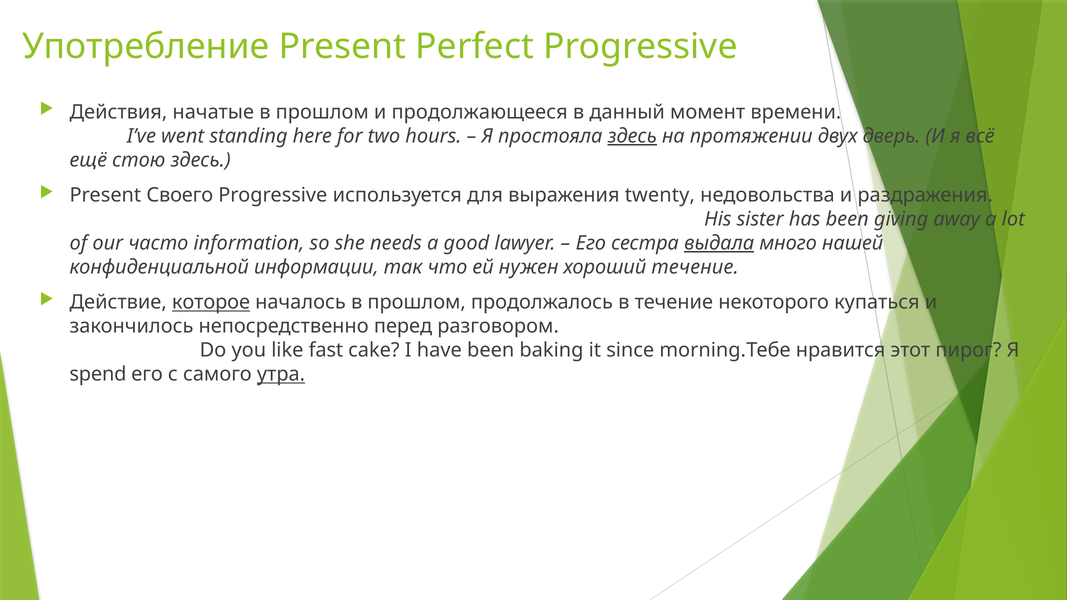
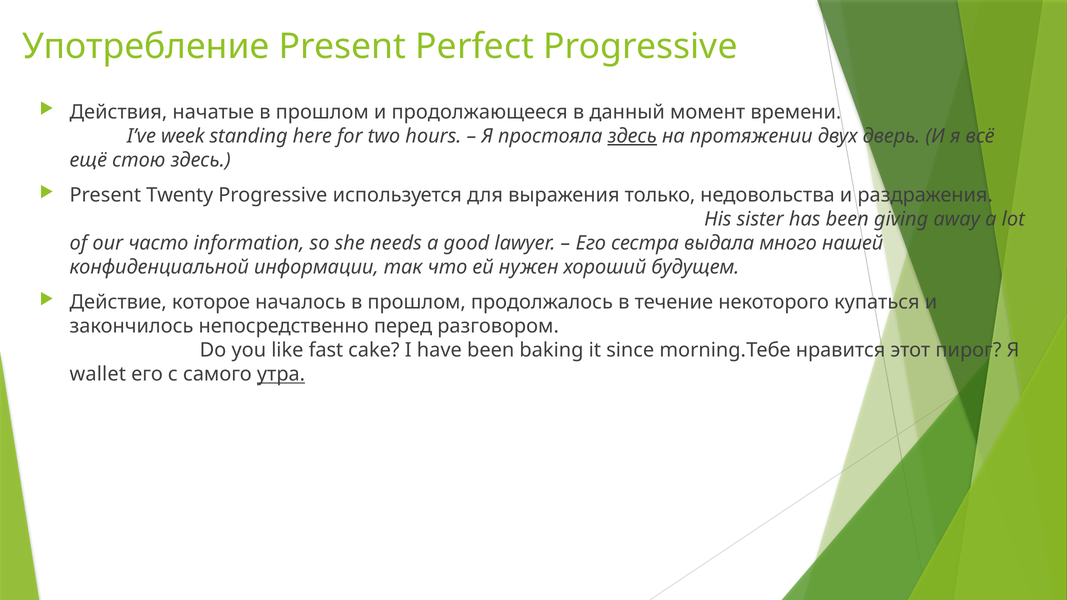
went: went -> week (183, 136)
Своего: Своего -> Twenty (180, 195)
twenty: twenty -> только (660, 195)
выдала underline: present -> none (719, 243)
хороший течение: течение -> будущем (695, 267)
которое underline: present -> none (211, 302)
spend: spend -> wallet (98, 374)
